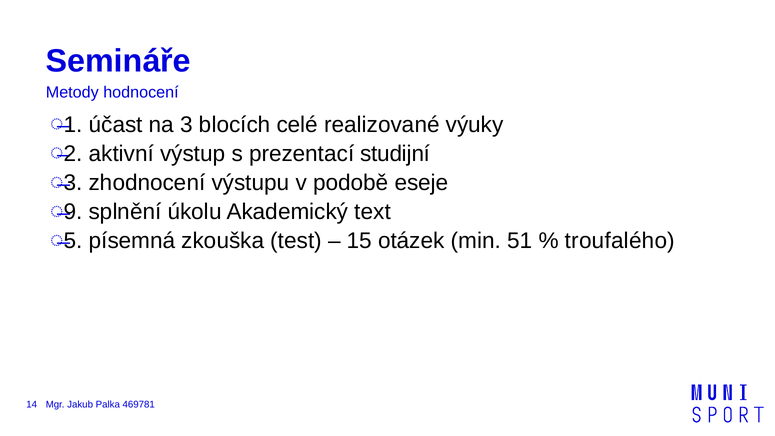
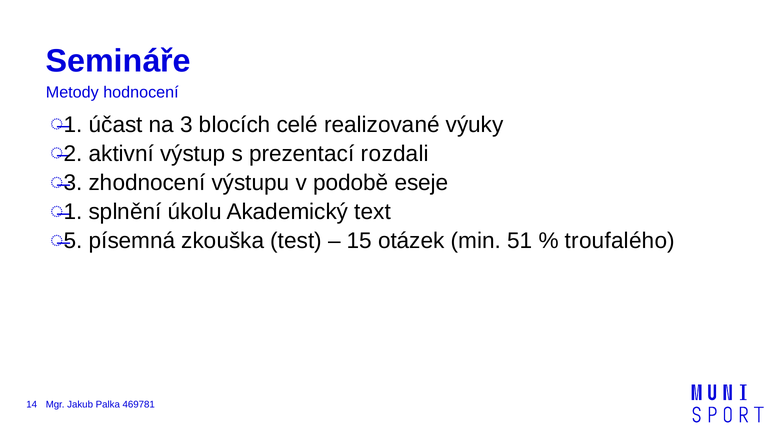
studijní: studijní -> rozdali (395, 154)
9: 9 -> 1 (73, 212)
